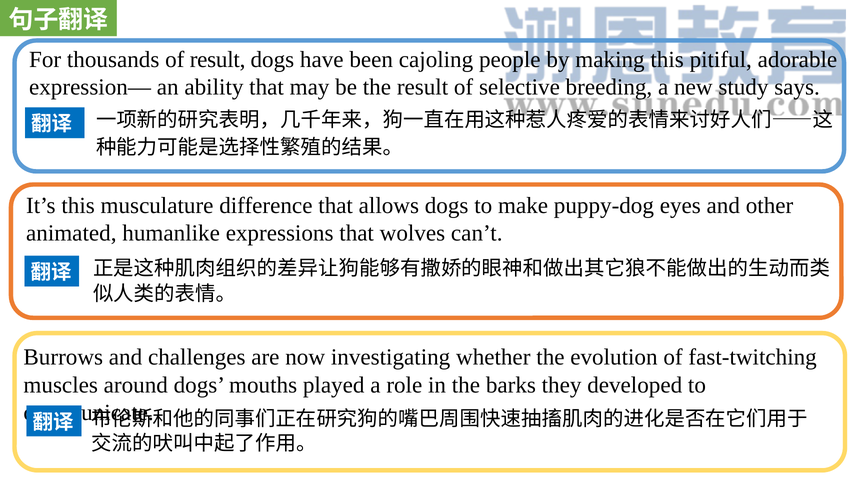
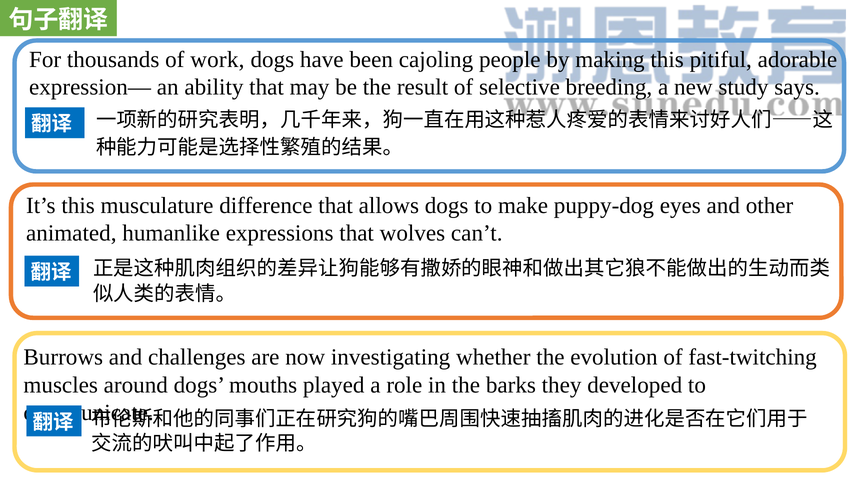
of result: result -> work (217, 59)
